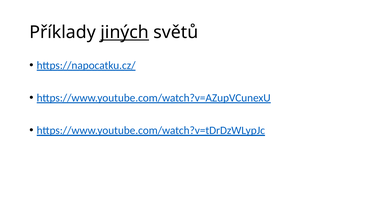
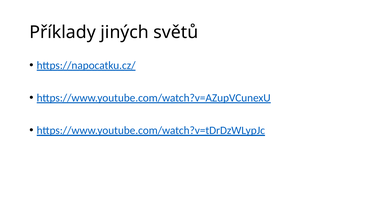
jiných underline: present -> none (125, 32)
